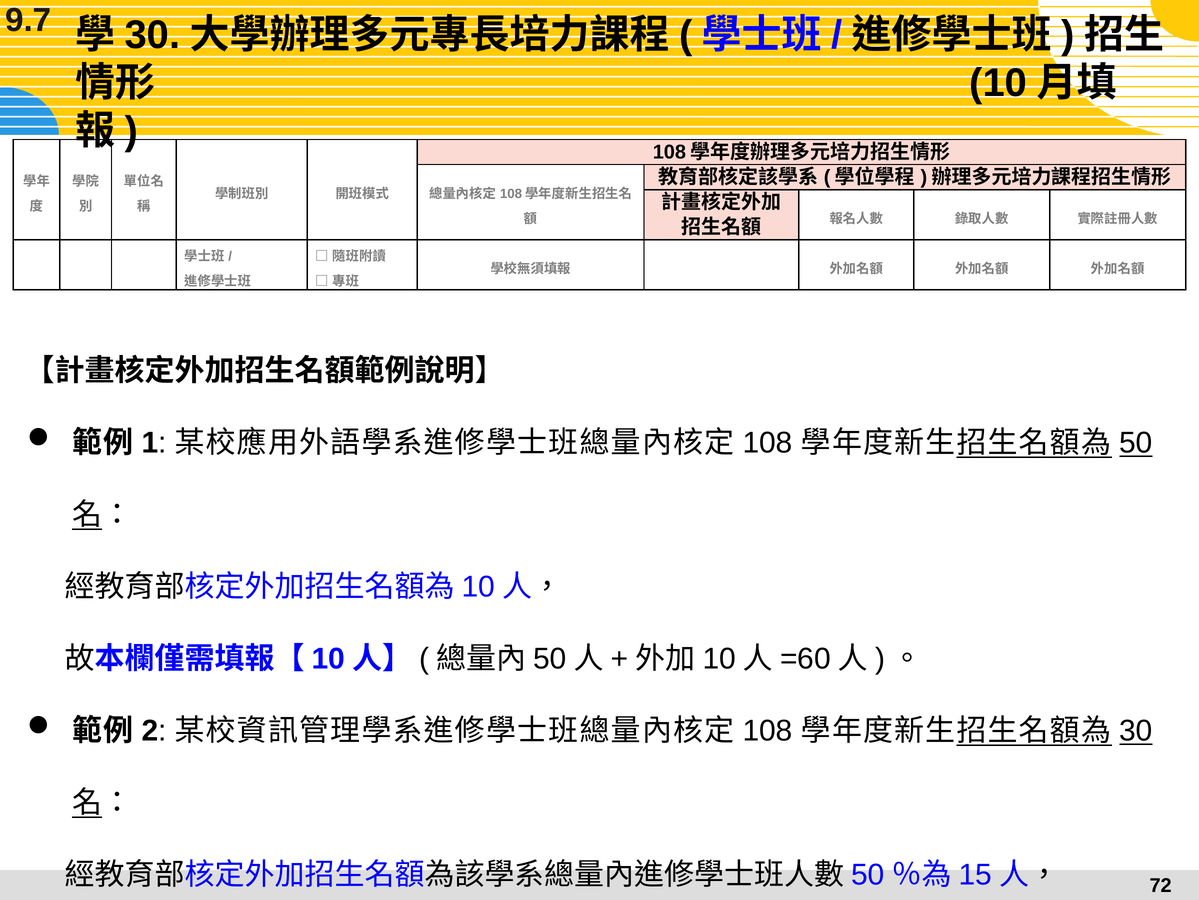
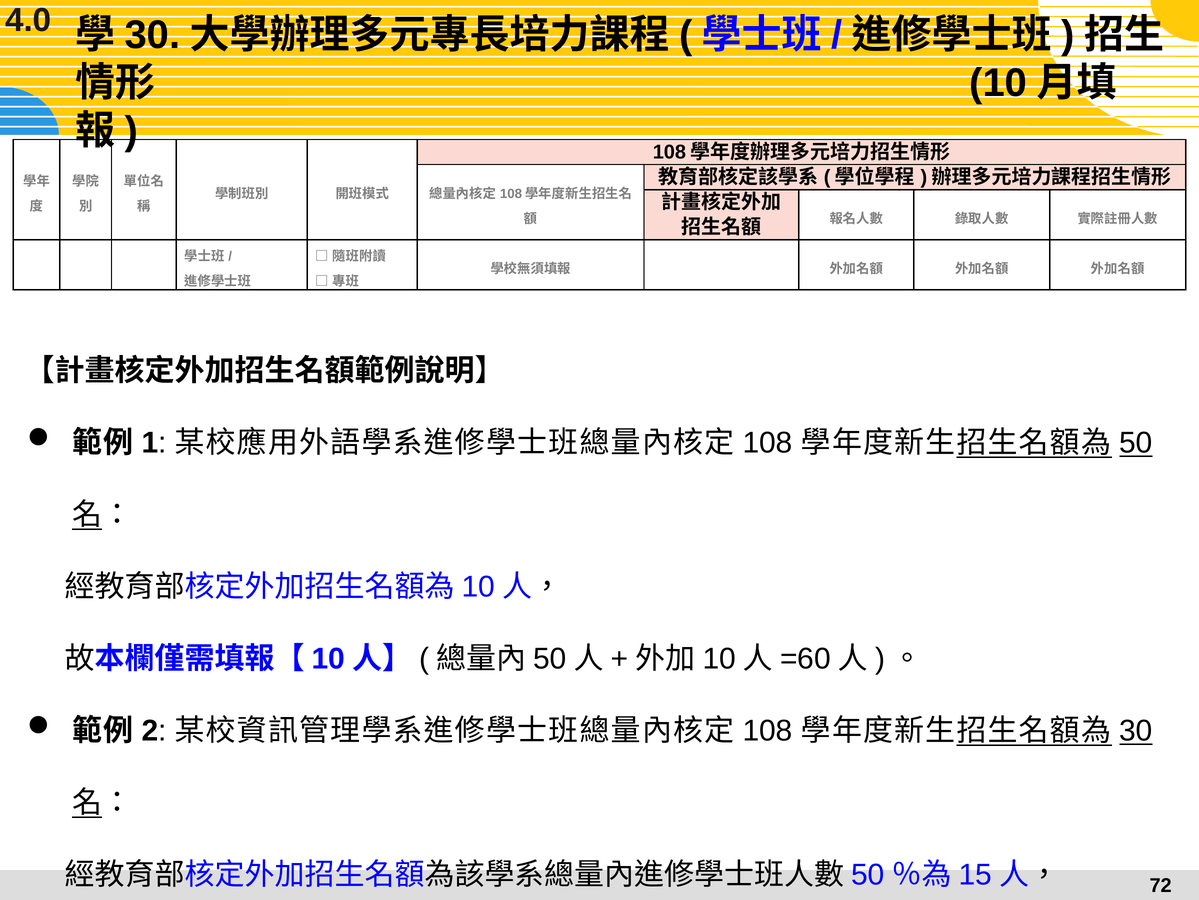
9.7: 9.7 -> 4.0 (28, 20)
